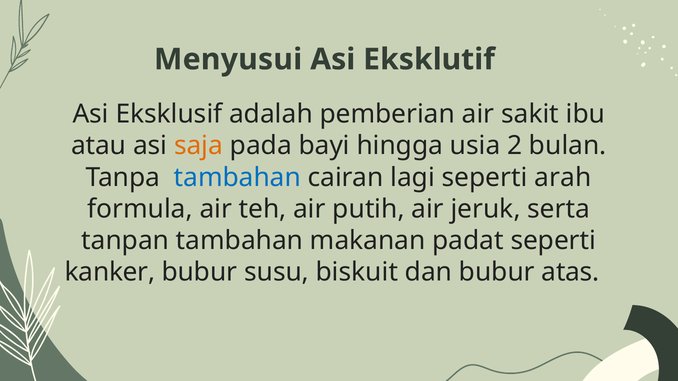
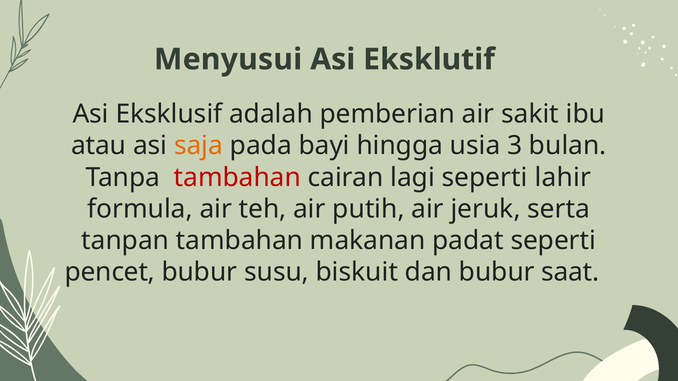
2: 2 -> 3 (515, 146)
tambahan colour: blue -> red (237, 178)
arah: arah -> lahir (563, 178)
kanker: kanker -> pencet (110, 273)
atas: atas -> saat (570, 273)
